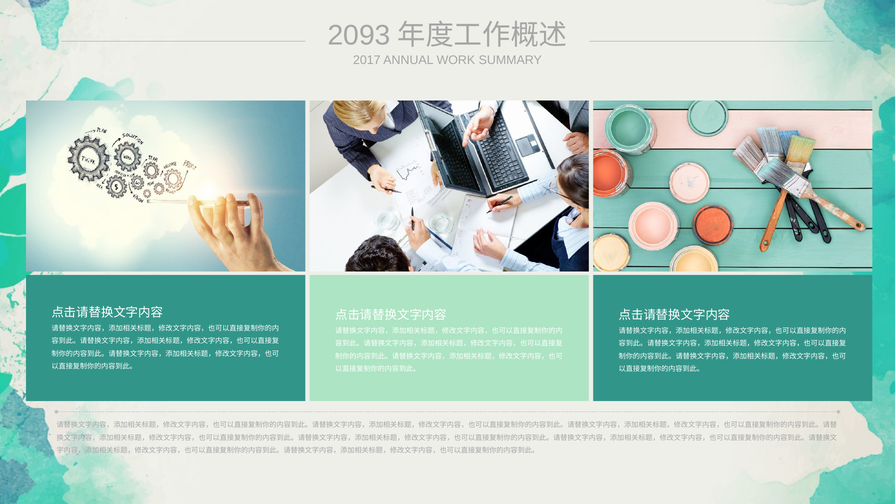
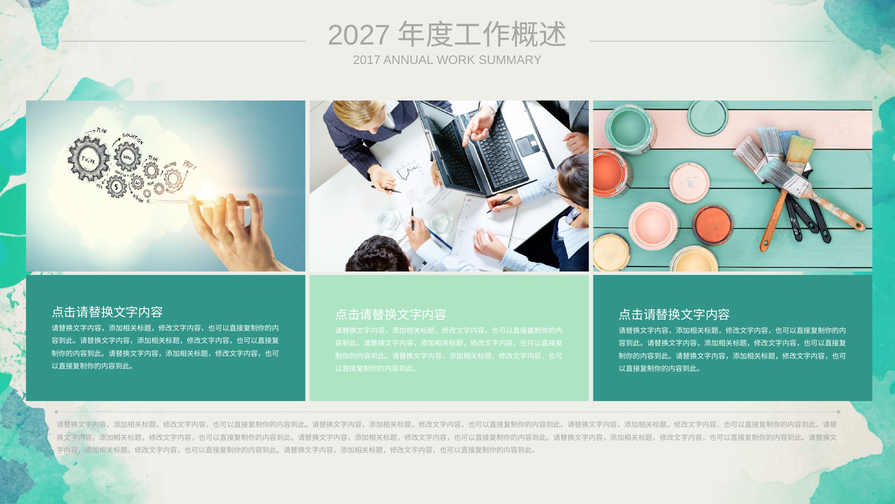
2093: 2093 -> 2027 (359, 35)
